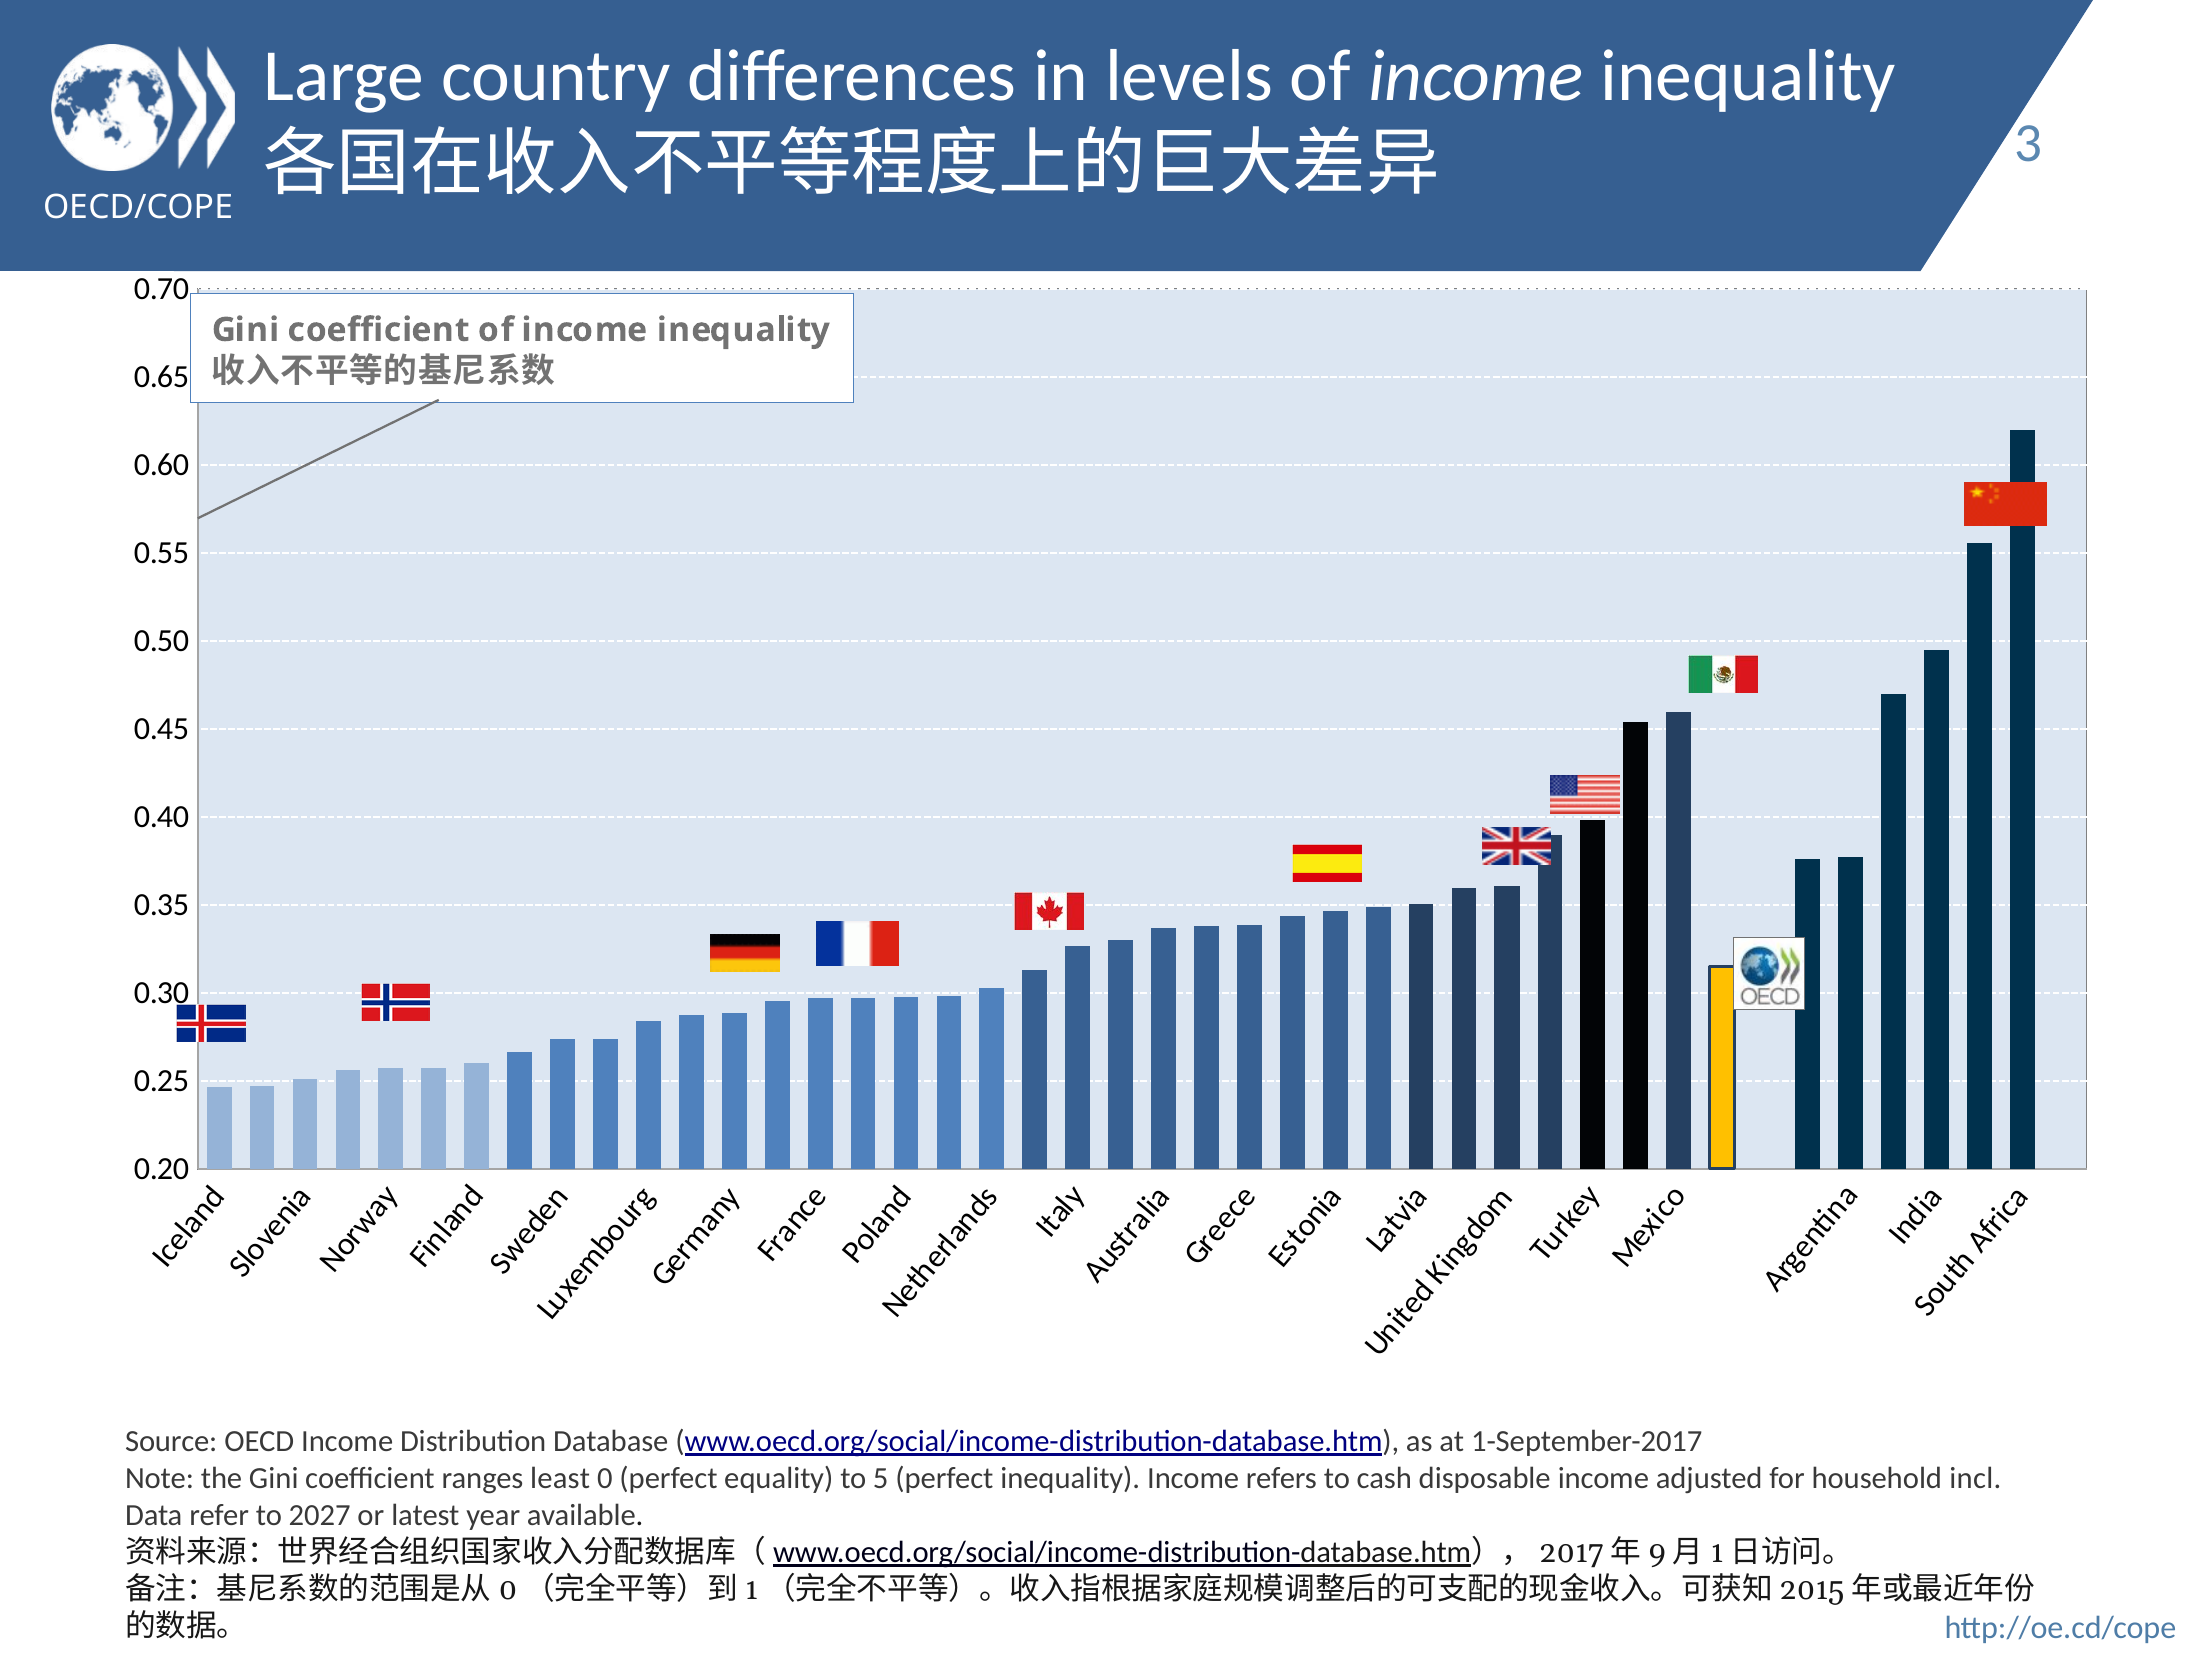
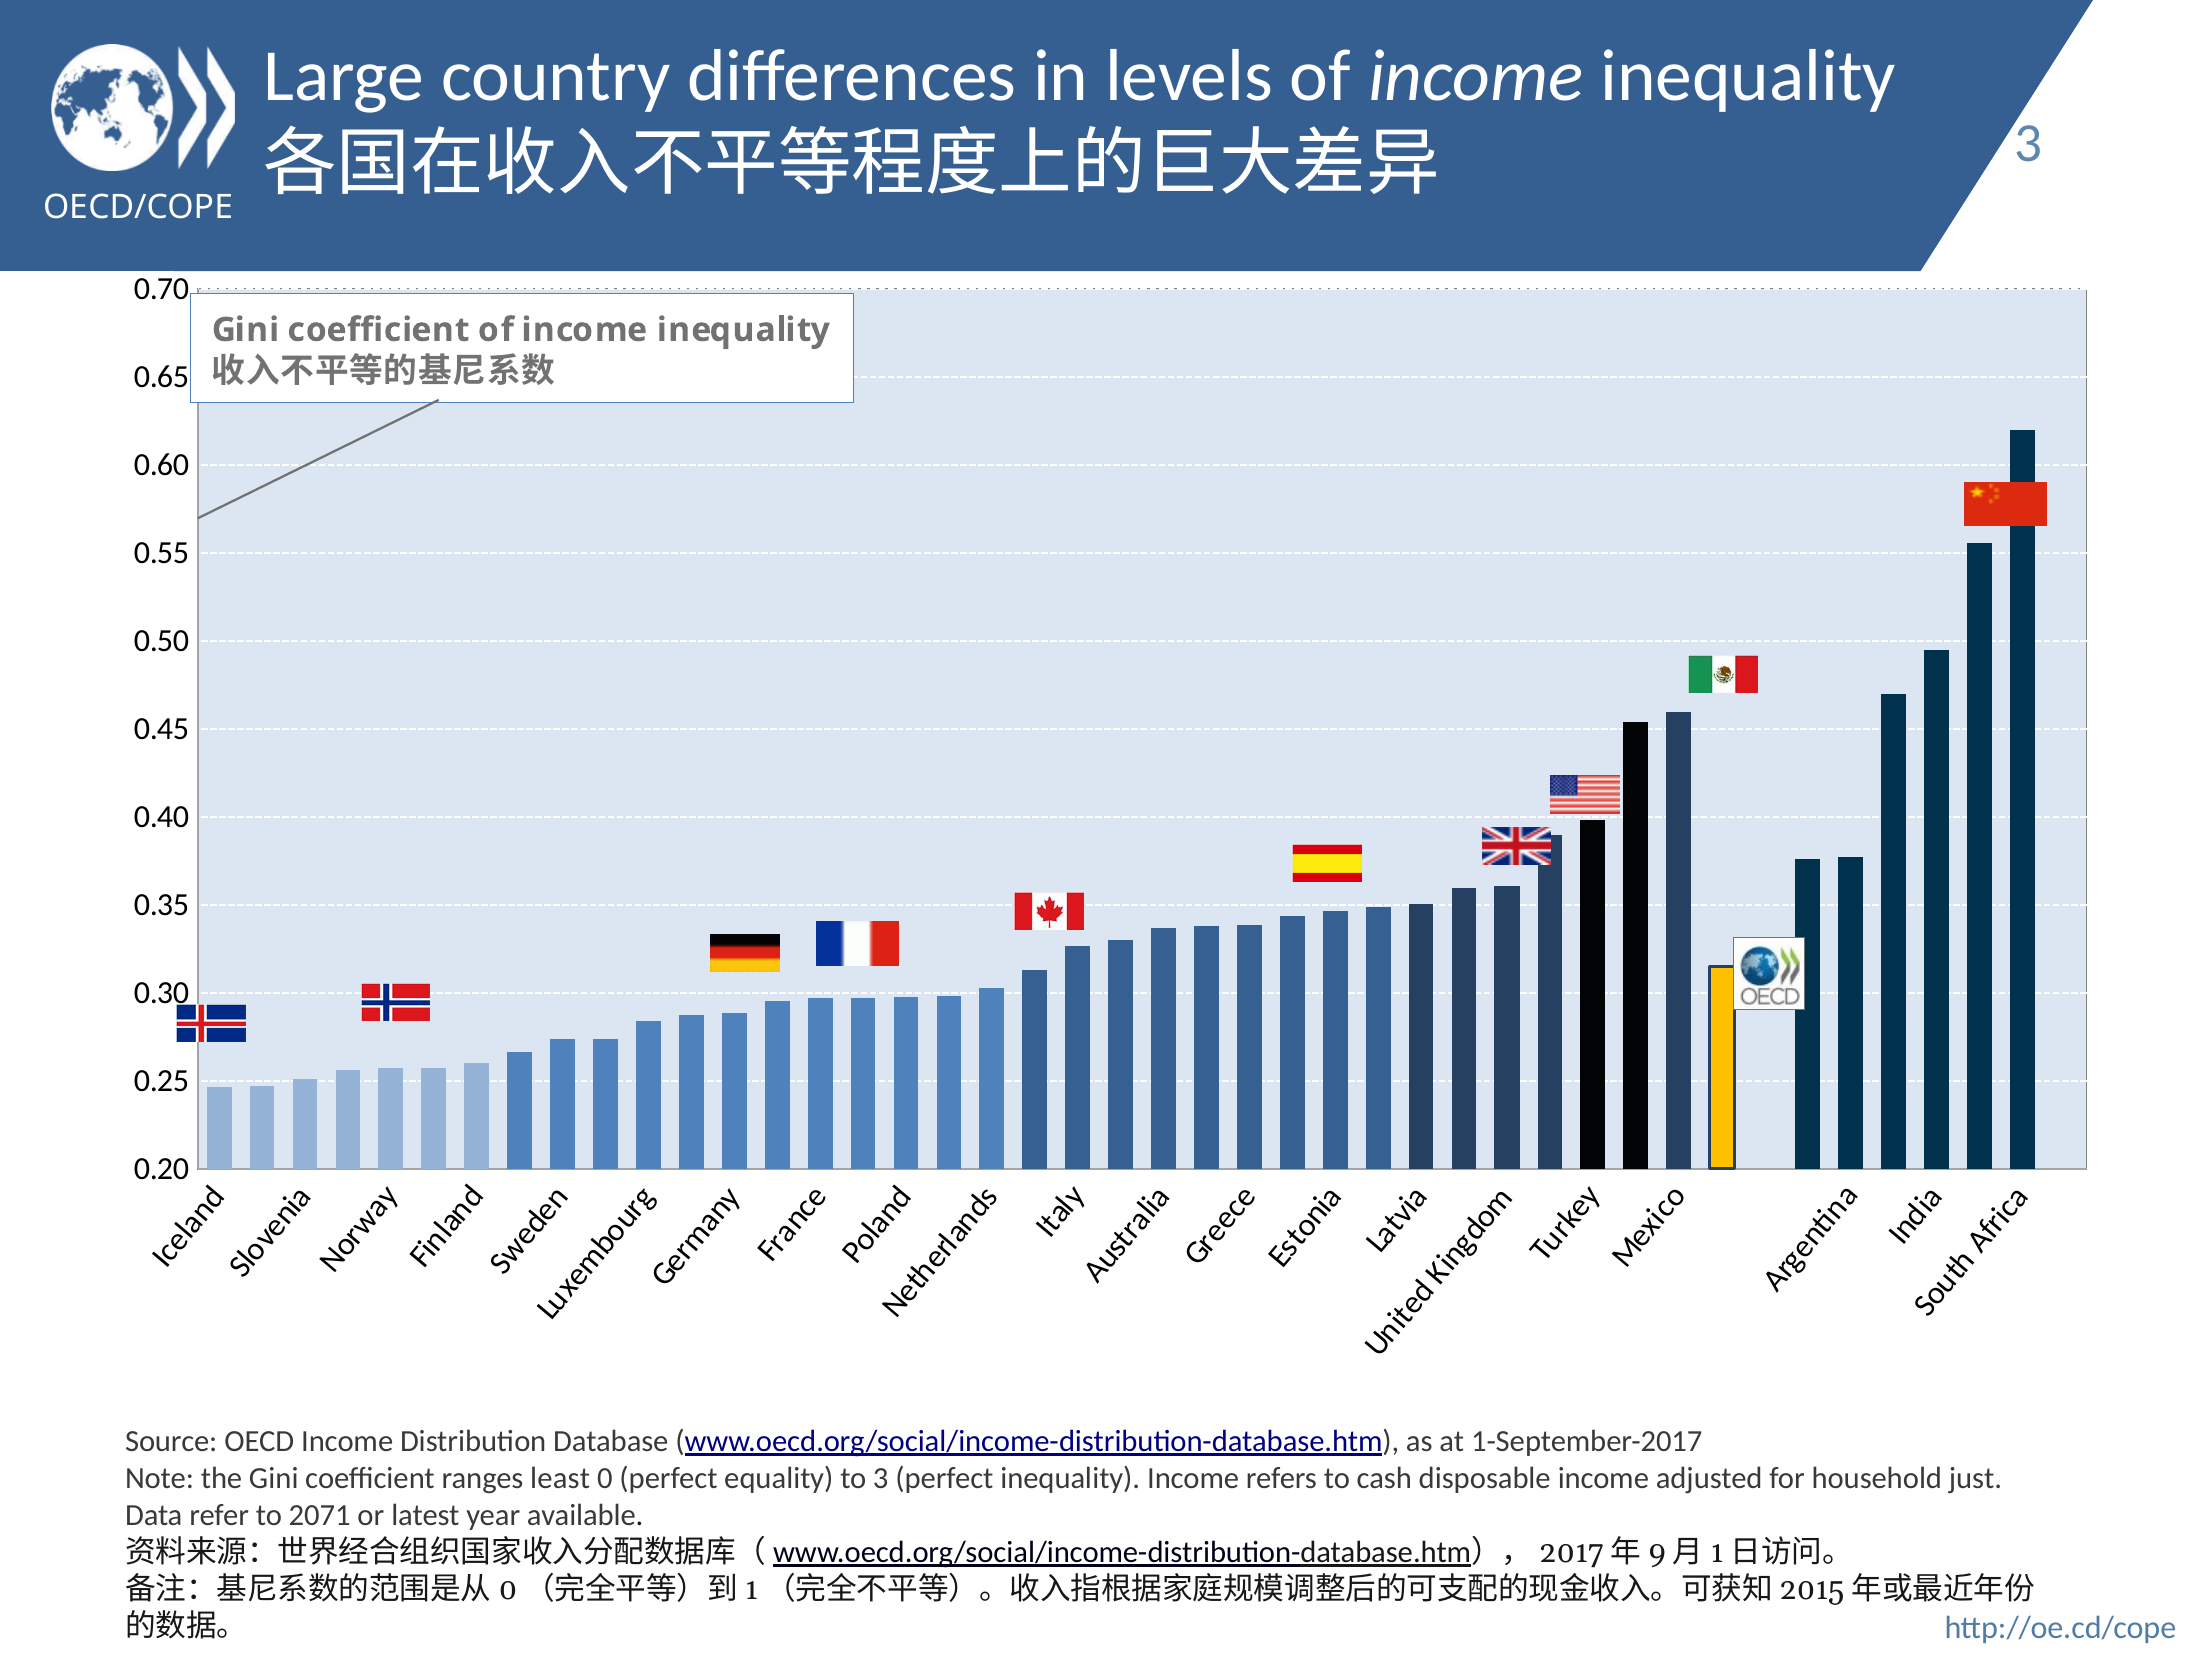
to 5: 5 -> 3 (881, 1478)
incl: incl -> just (1975, 1478)
2027: 2027 -> 2071 (320, 1515)
